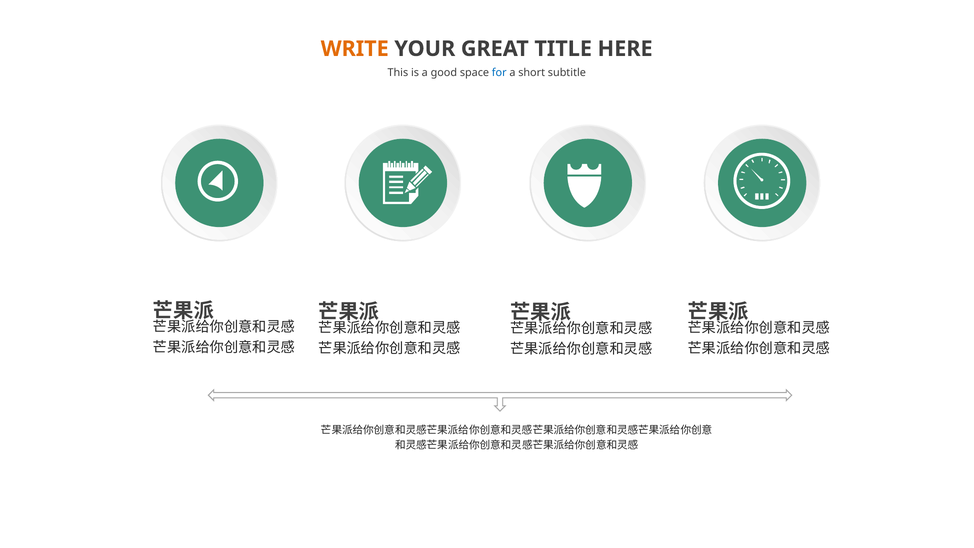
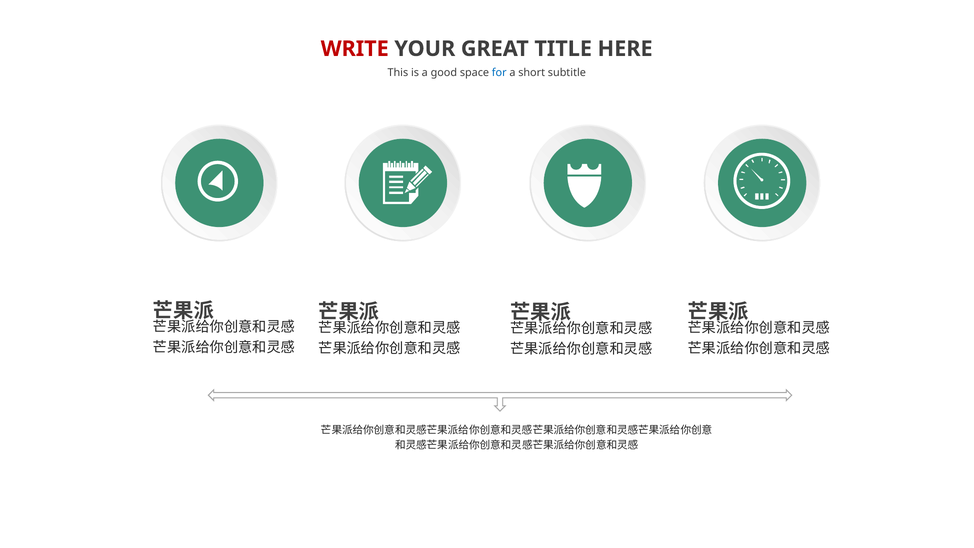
WRITE colour: orange -> red (355, 49)
